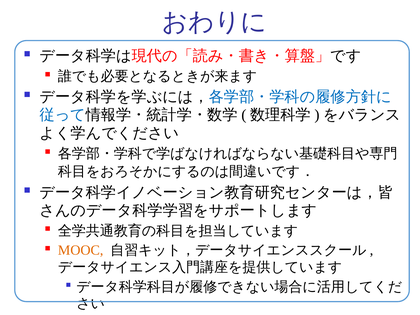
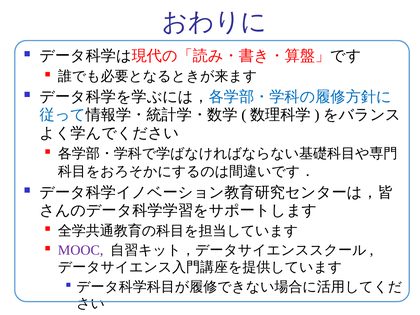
MOOC colour: orange -> purple (81, 250)
